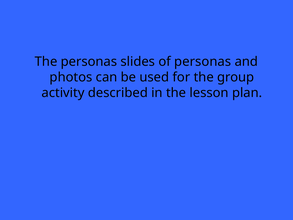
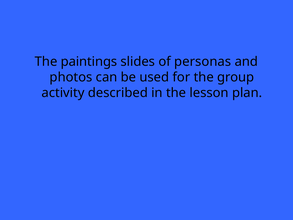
The personas: personas -> paintings (89, 61)
